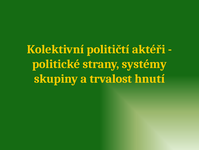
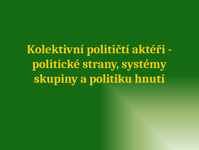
trvalost: trvalost -> politiku (111, 78)
